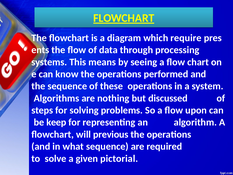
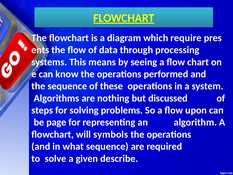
keep: keep -> page (56, 122)
previous: previous -> symbols (111, 134)
pictorial: pictorial -> describe (119, 158)
